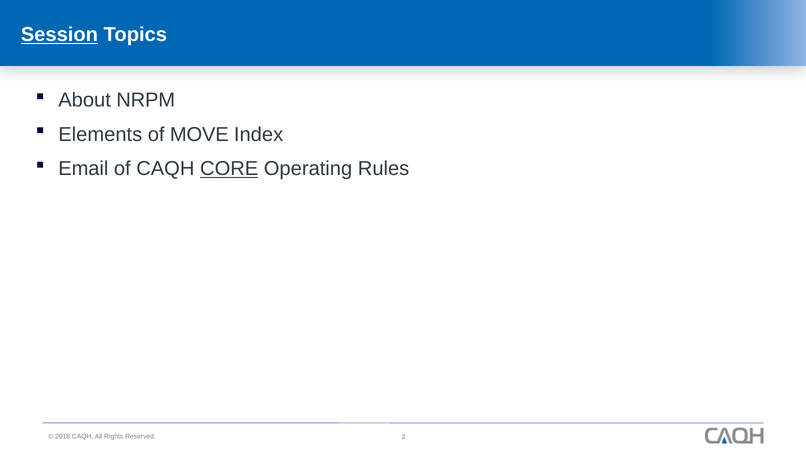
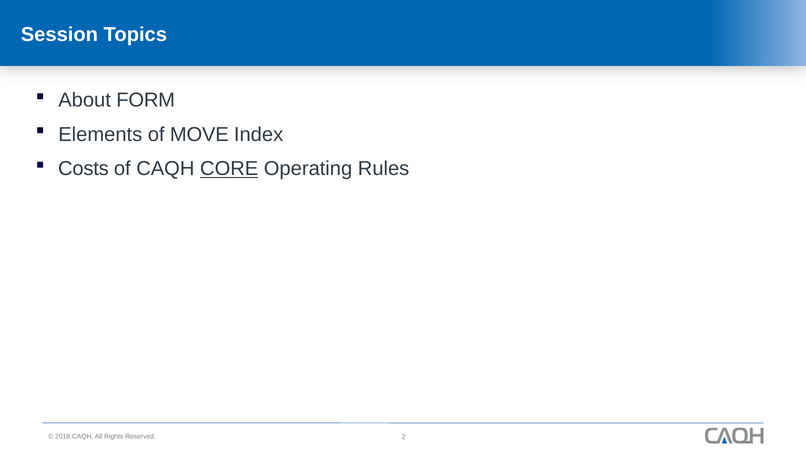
Session underline: present -> none (59, 35)
NRPM: NRPM -> FORM (146, 100)
Email: Email -> Costs (83, 169)
